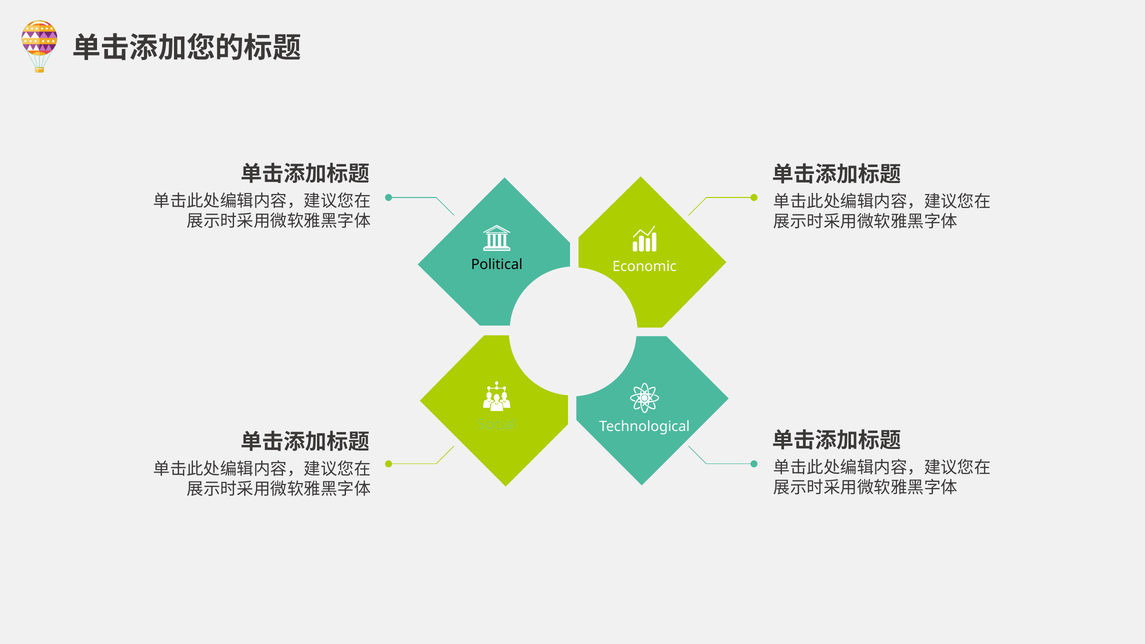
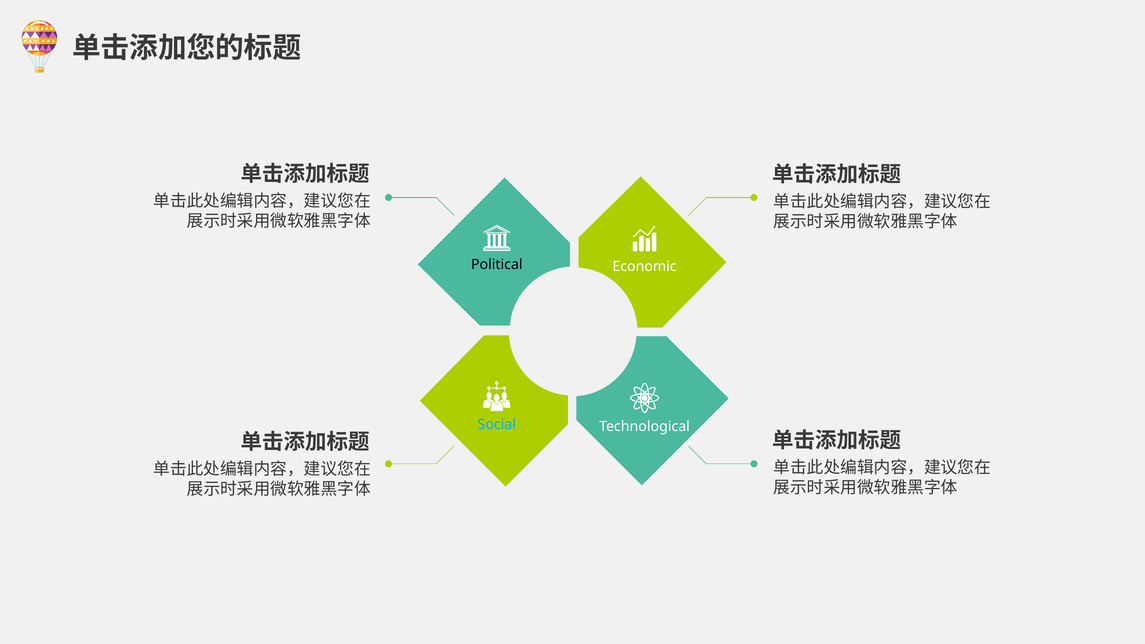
Social colour: light green -> light blue (497, 425)
